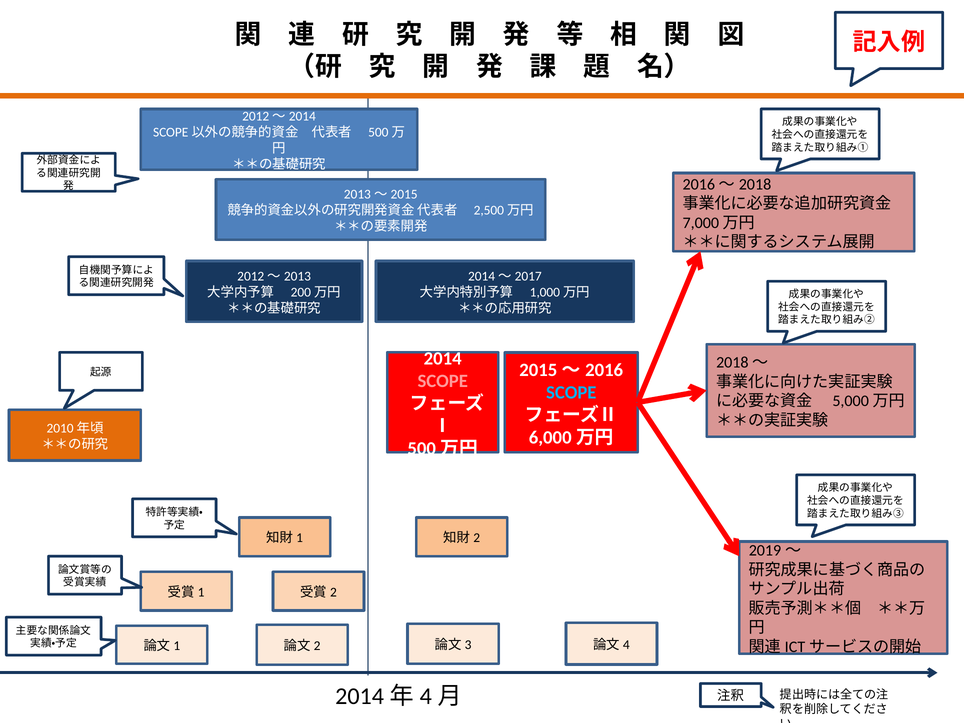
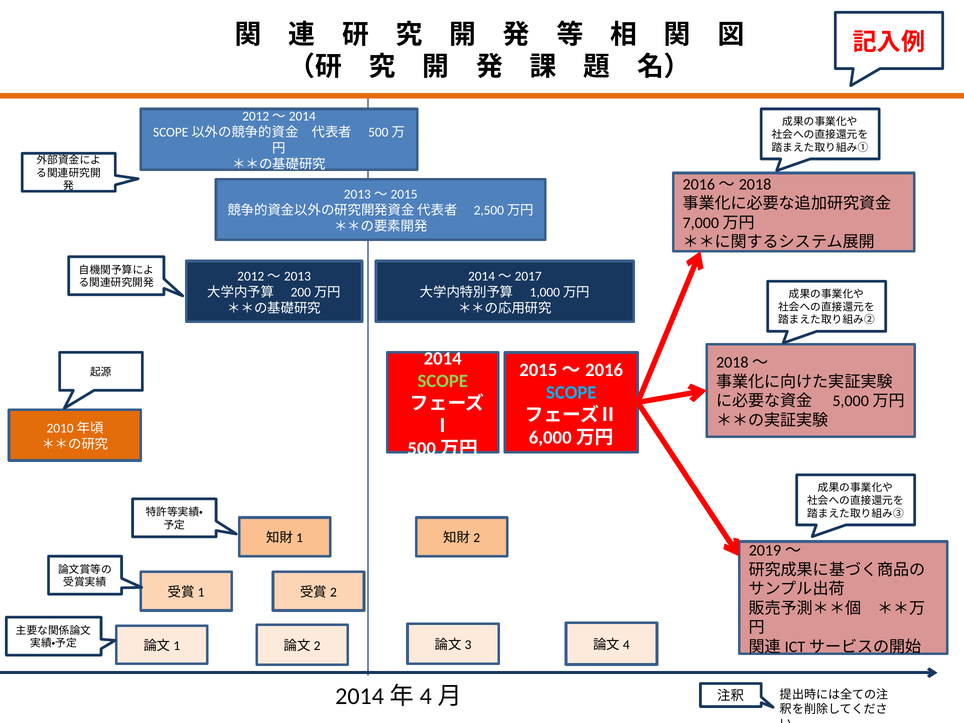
SCOPE colour: pink -> light green (443, 381)
